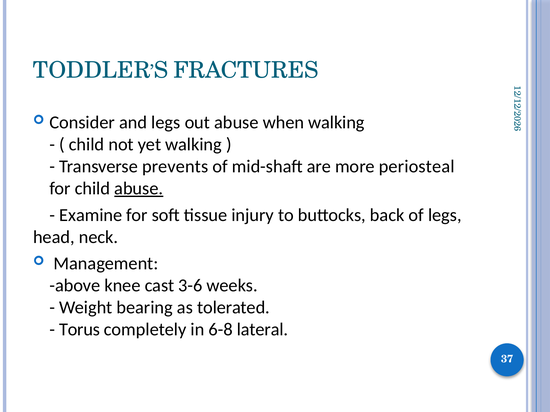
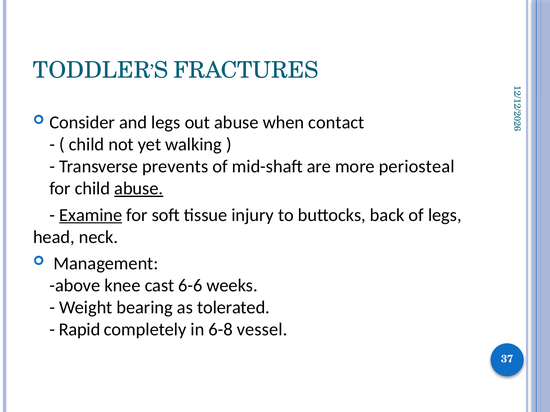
when walking: walking -> contact (336, 123)
Examine underline: none -> present (91, 215)
3-6: 3-6 -> 6-6 (190, 286)
Torus: Torus -> Rapid (80, 330)
lateral: lateral -> vessel (262, 330)
